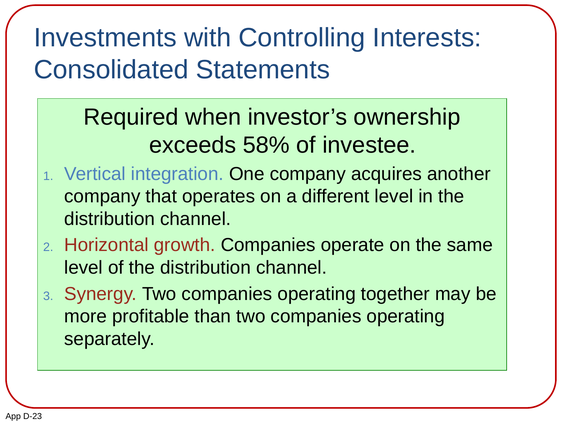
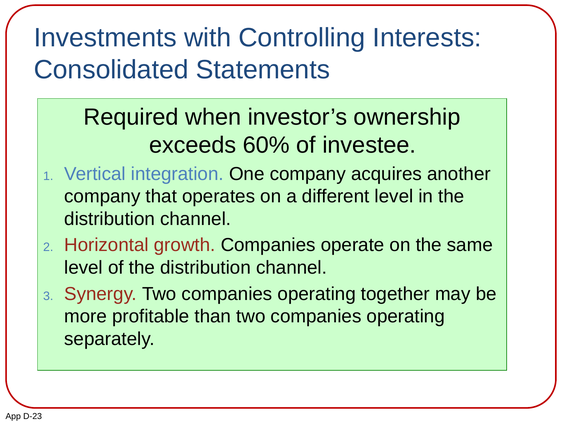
58%: 58% -> 60% (266, 145)
